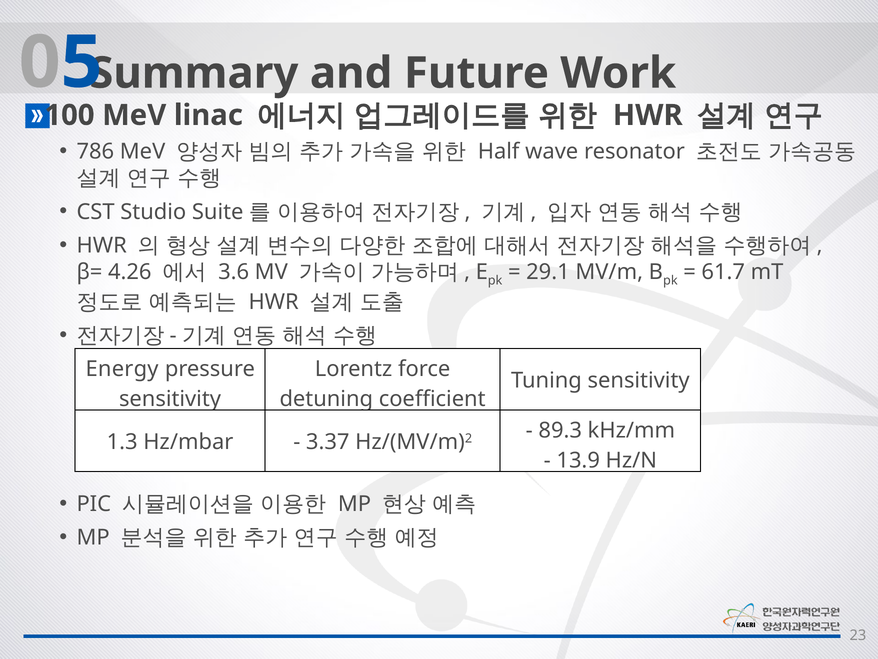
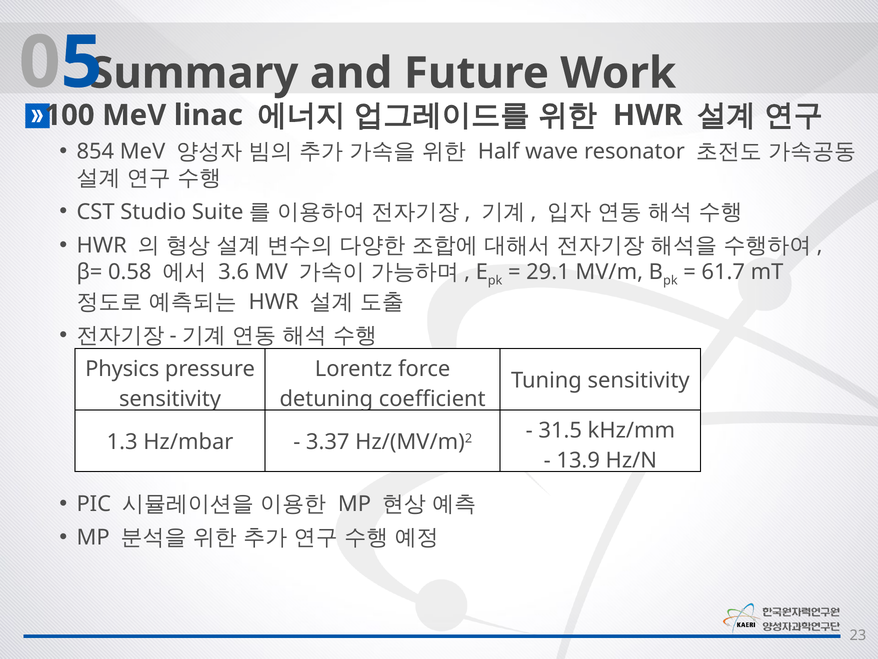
786: 786 -> 854 (95, 152)
4.26: 4.26 -> 0.58 (130, 272)
Energy: Energy -> Physics (122, 369)
89.3: 89.3 -> 31.5 (560, 430)
